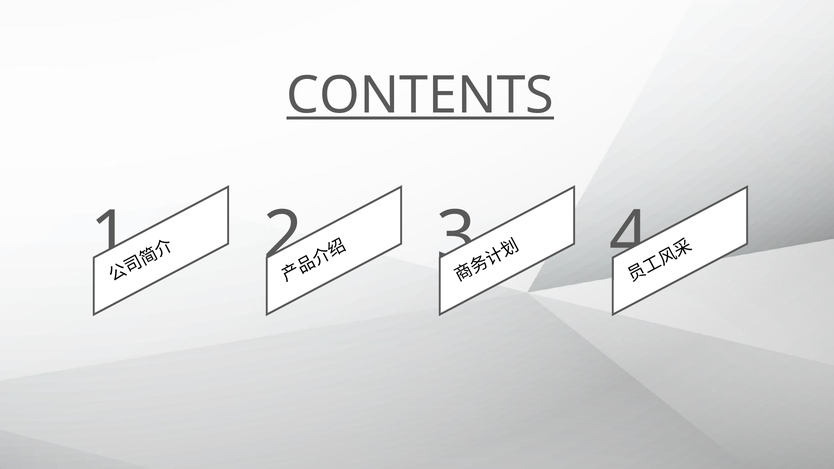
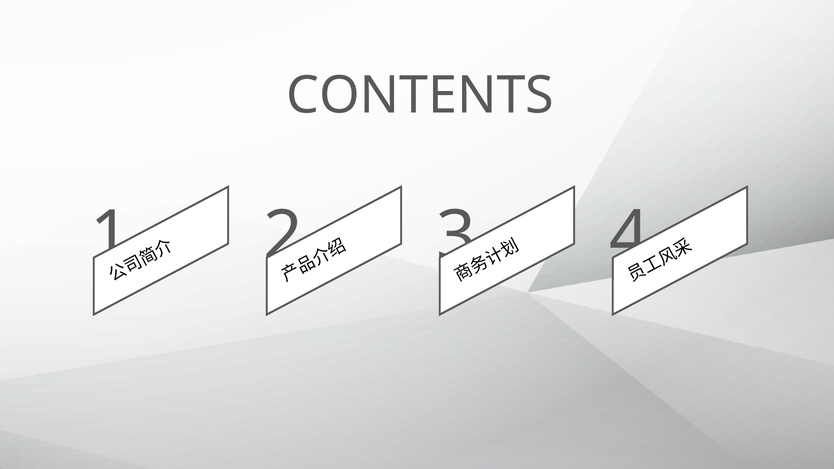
CONTENTS underline: present -> none (420, 96)
